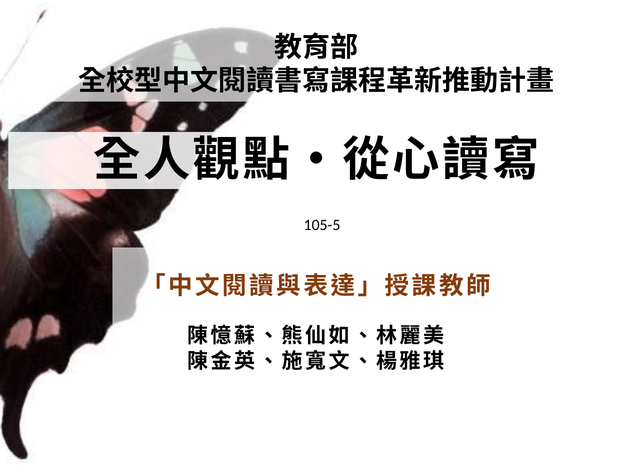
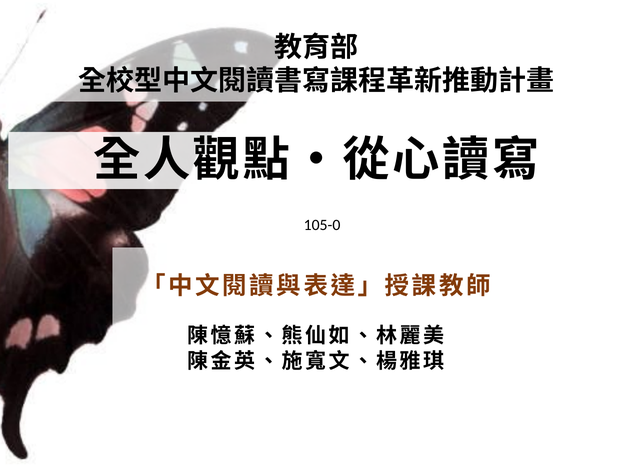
105-5: 105-5 -> 105-0 (322, 225)
